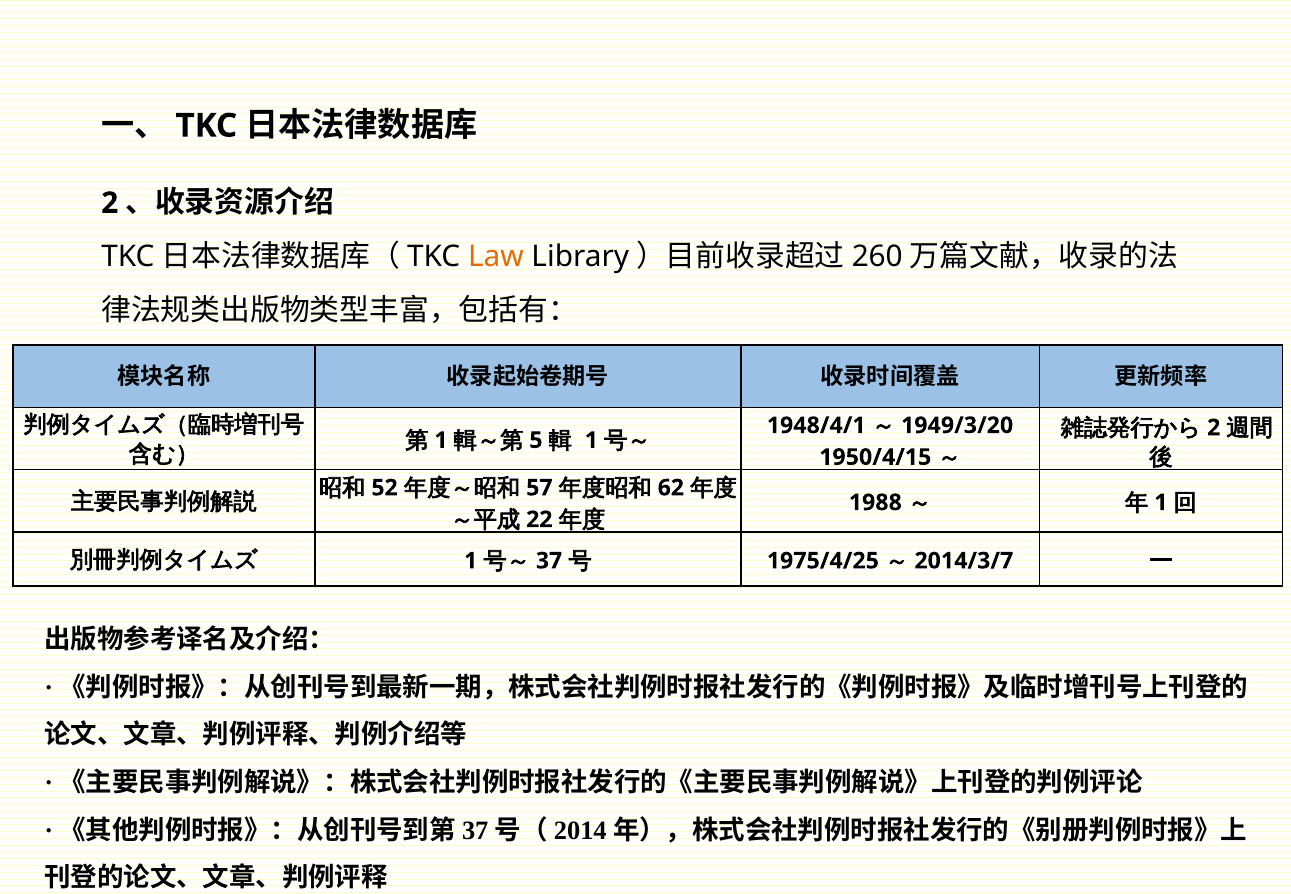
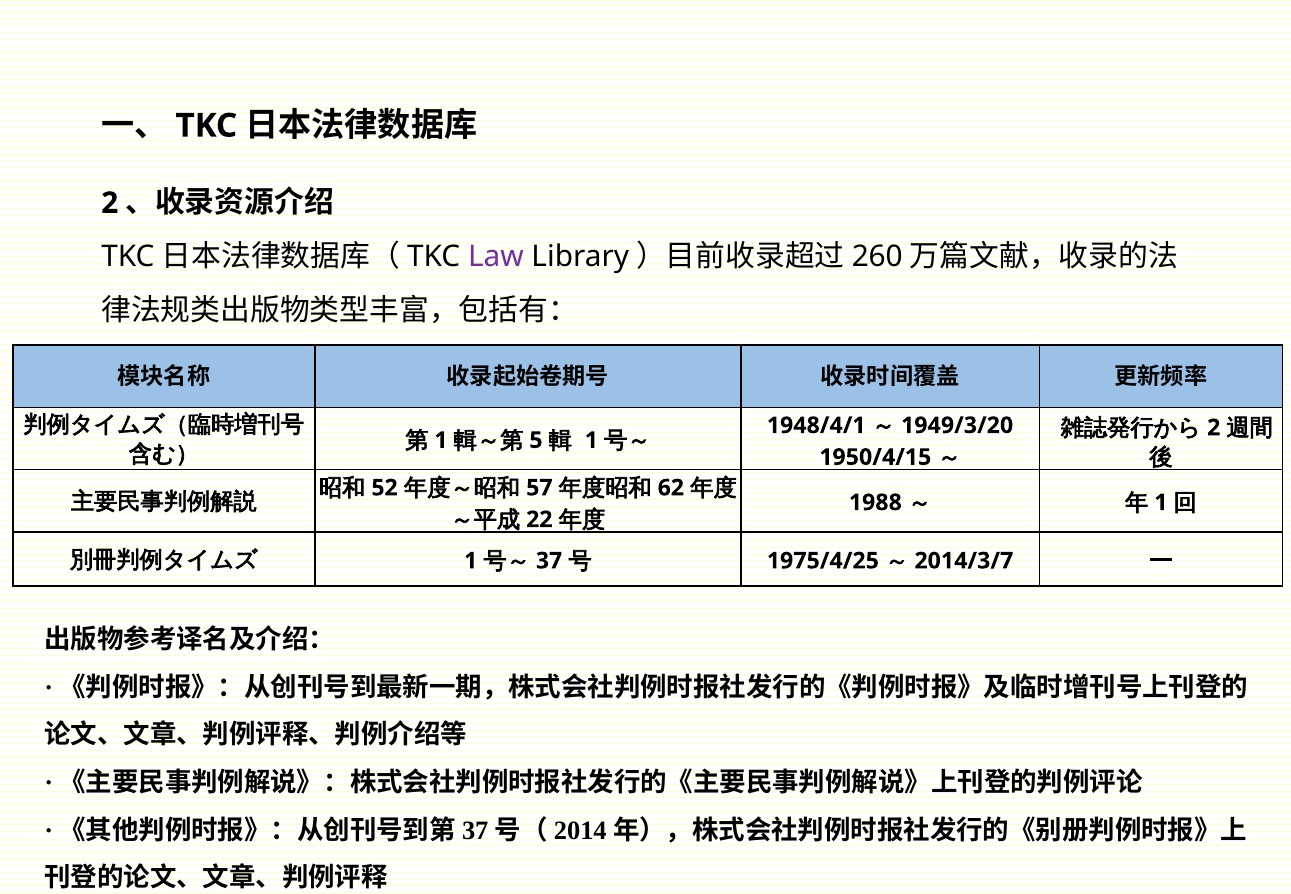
Law colour: orange -> purple (496, 257)
